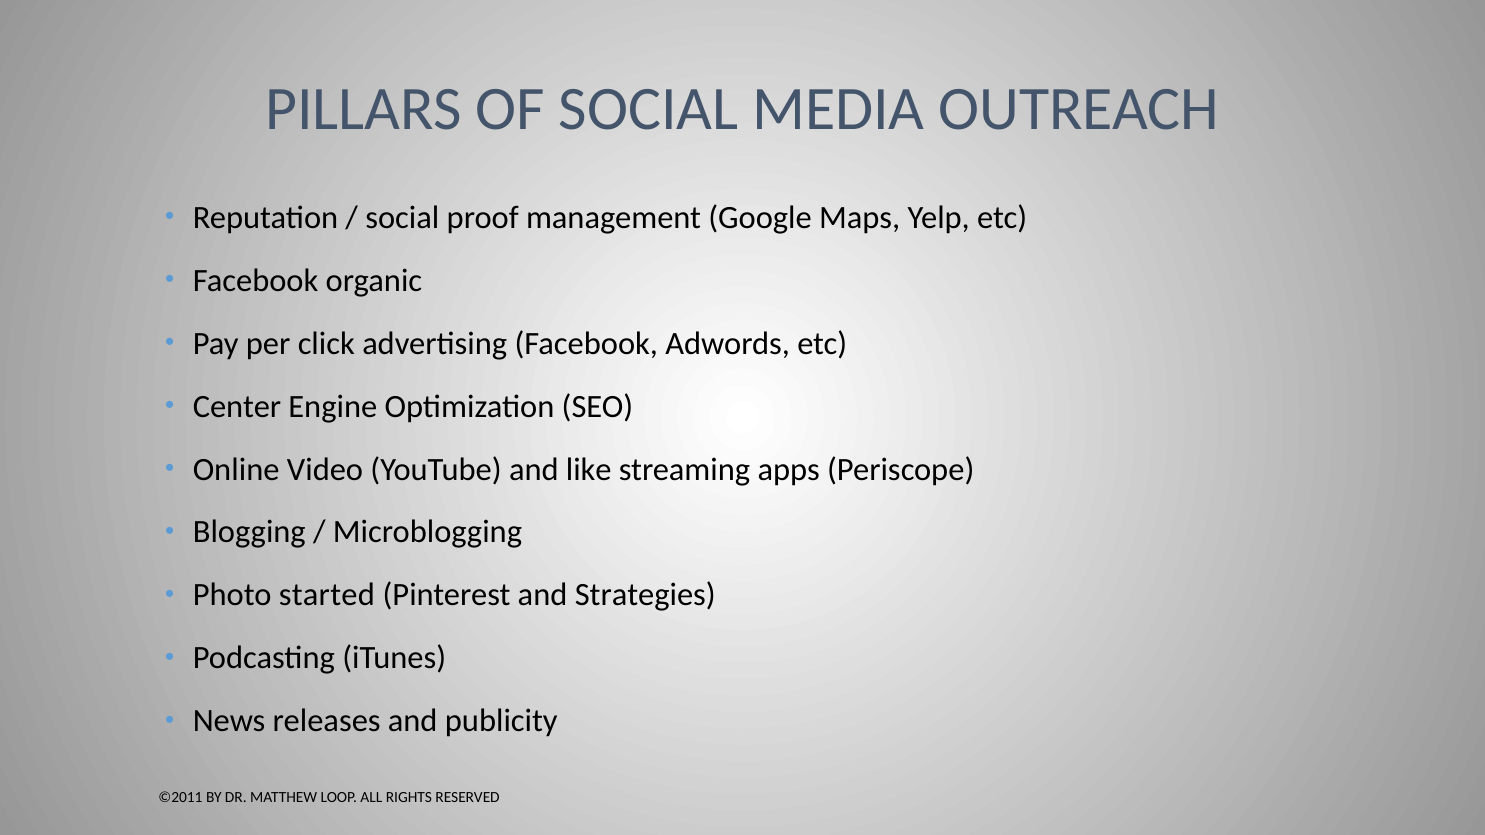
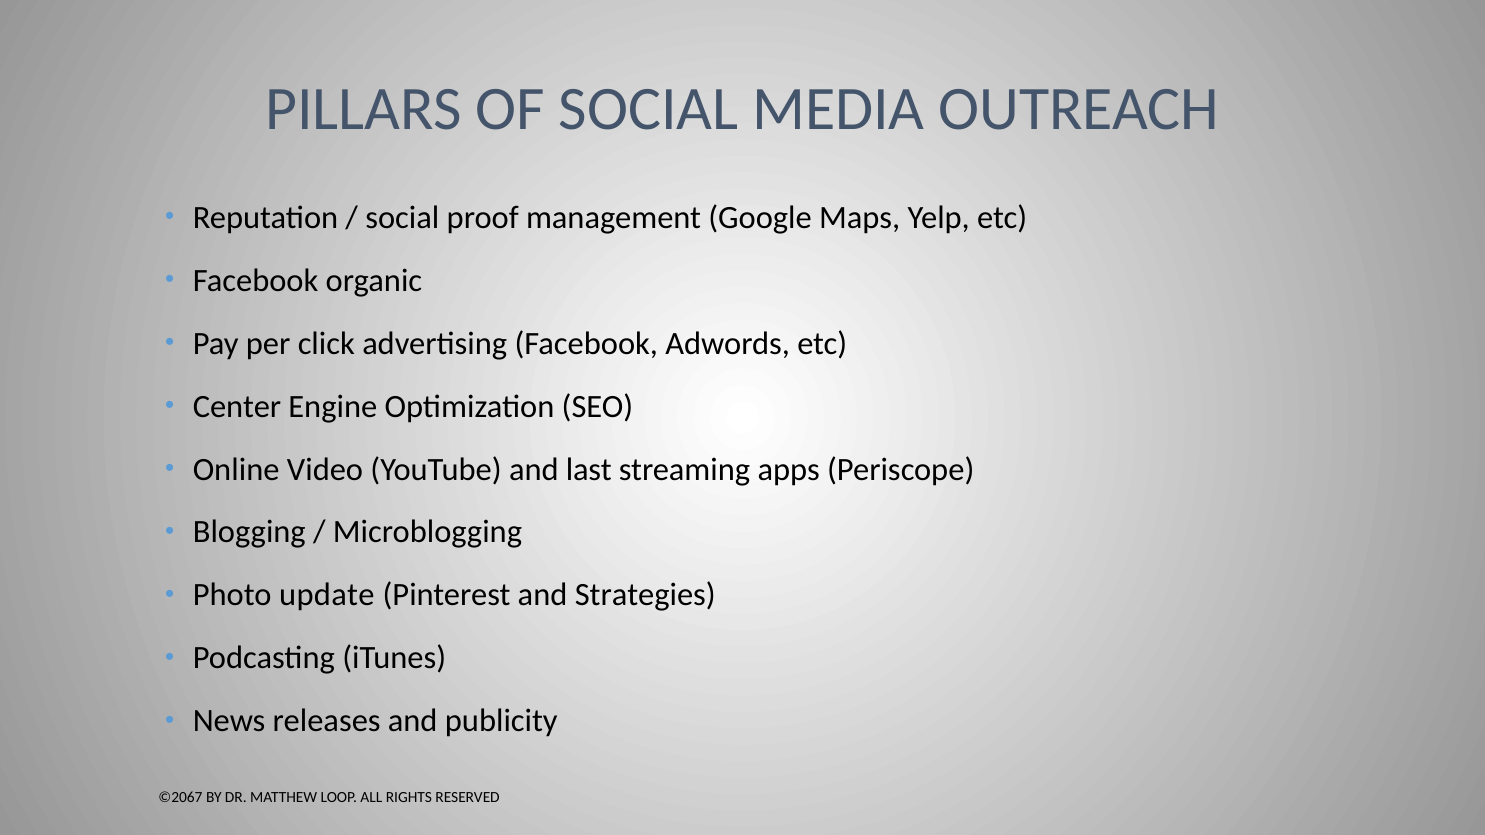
like: like -> last (589, 470)
started: started -> update (327, 596)
©2011: ©2011 -> ©2067 (180, 798)
